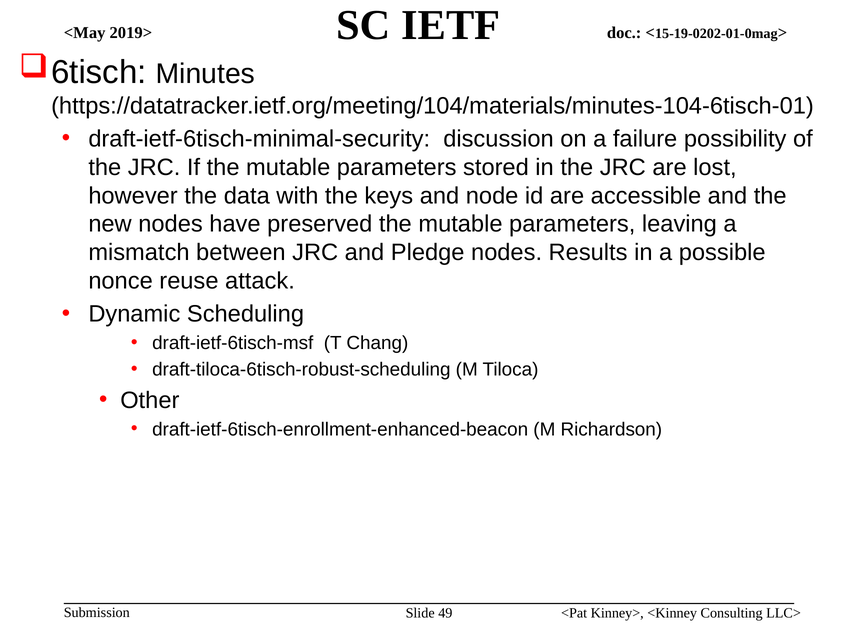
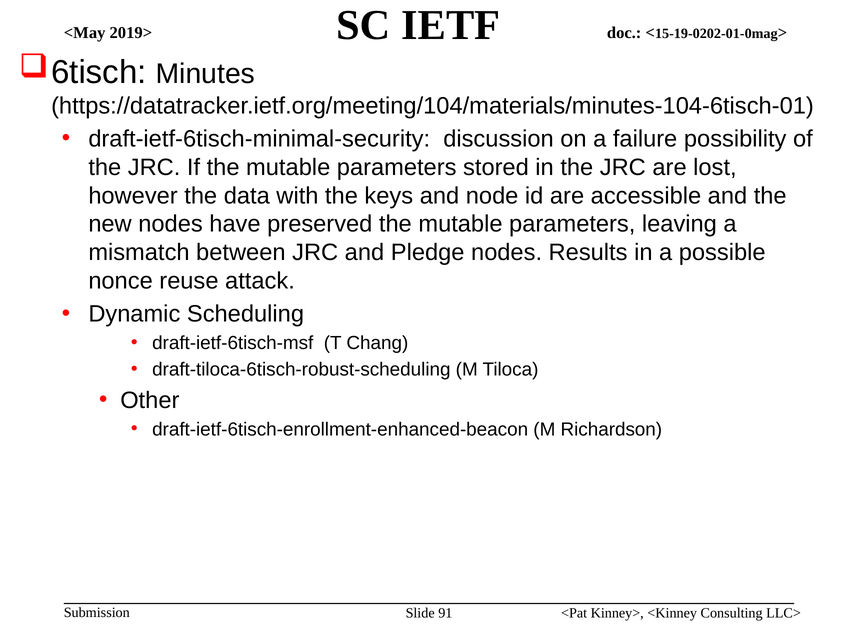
49: 49 -> 91 (445, 612)
